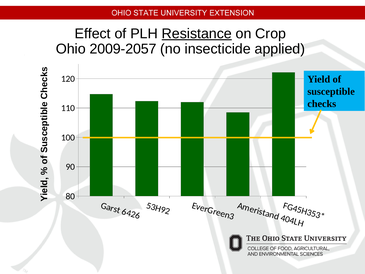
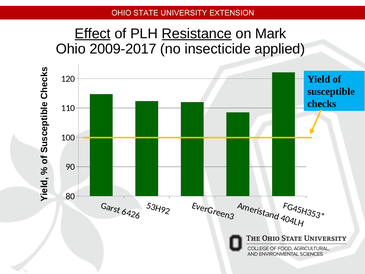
Effect underline: none -> present (93, 34)
Crop: Crop -> Mark (271, 34)
2009-2057: 2009-2057 -> 2009-2017 (123, 49)
